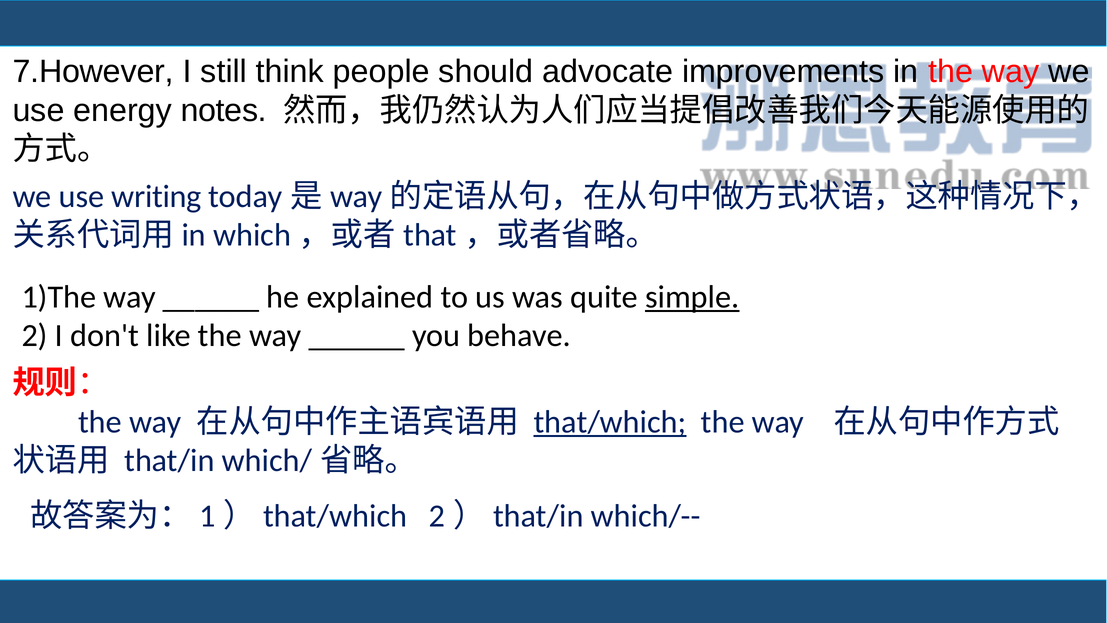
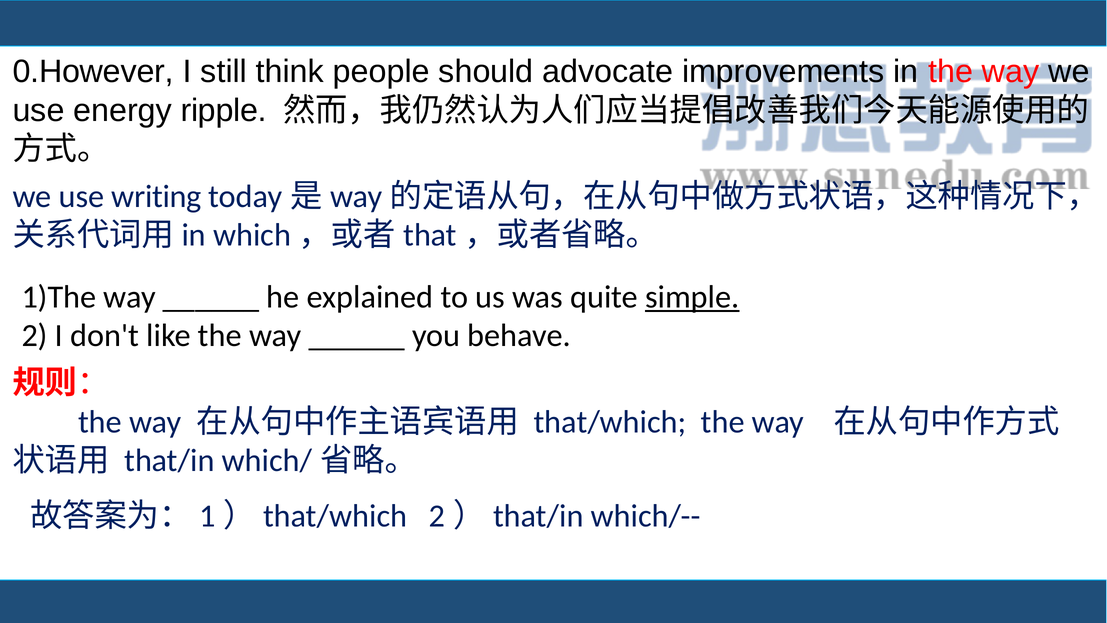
7.However: 7.However -> 0.However (93, 72)
notes: notes -> ripple (224, 110)
that/which underline: present -> none (610, 422)
